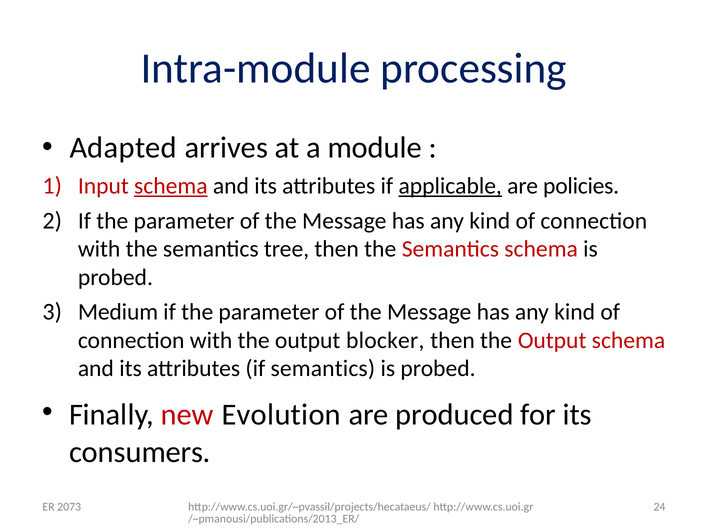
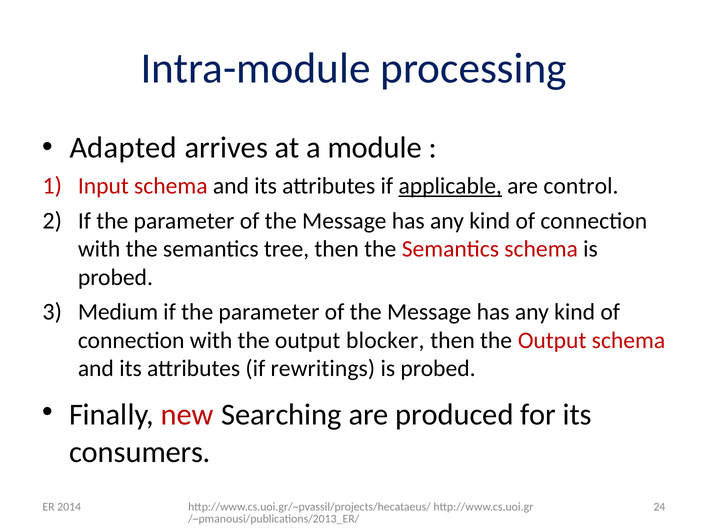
schema underline: present -> none (171, 186)
policies: policies -> control (581, 186)
if semantics: semantics -> rewritings (323, 369)
Evolution: Evolution -> Searching (281, 415)
2073: 2073 -> 2014 (69, 507)
